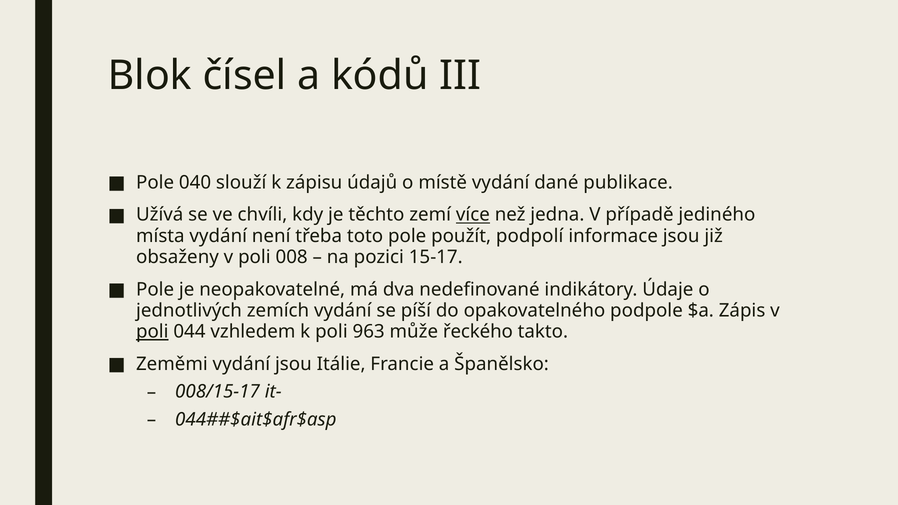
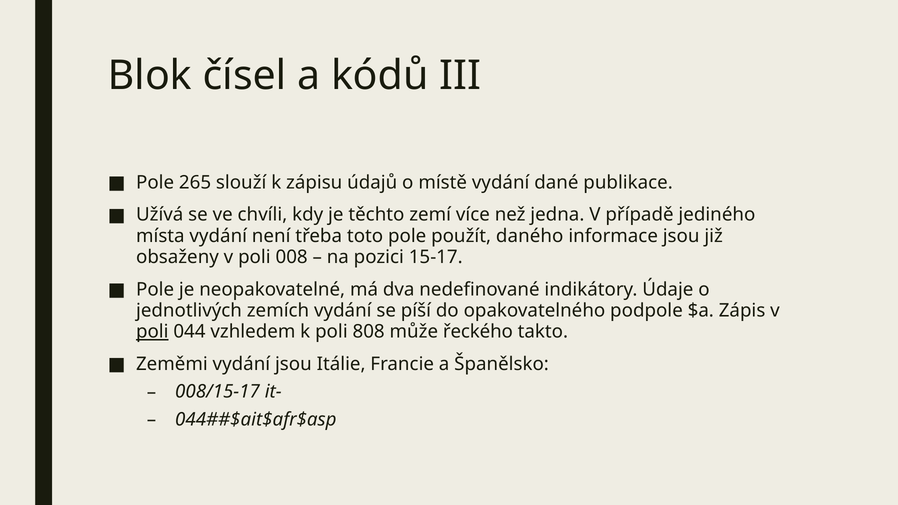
040: 040 -> 265 (195, 182)
více underline: present -> none (473, 215)
podpolí: podpolí -> daného (530, 236)
963: 963 -> 808 (369, 332)
